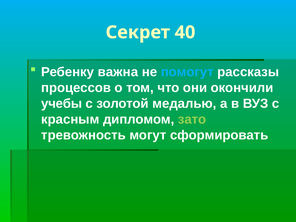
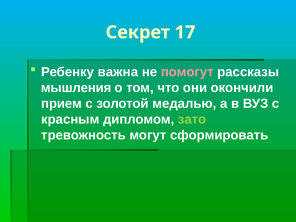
40: 40 -> 17 (185, 32)
помогут colour: light blue -> pink (187, 72)
процессов: процессов -> мышления (76, 88)
учебы: учебы -> прием (62, 104)
